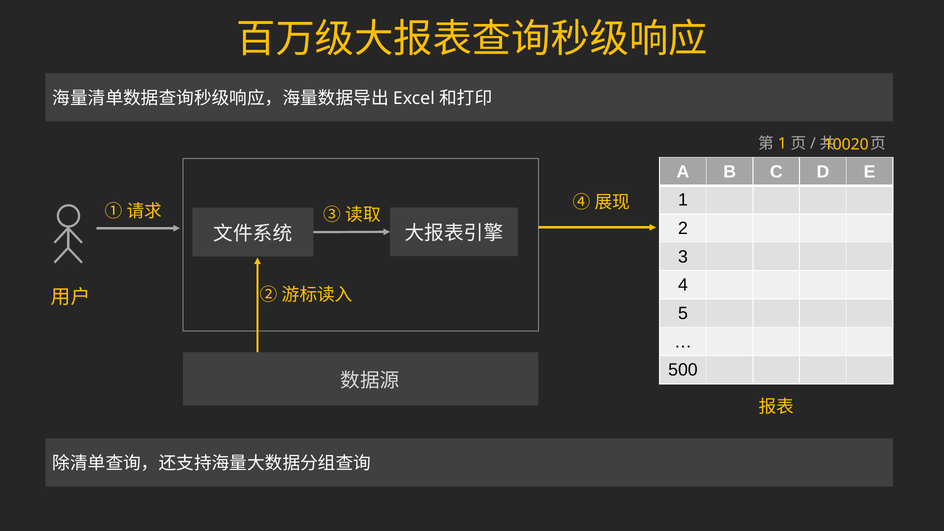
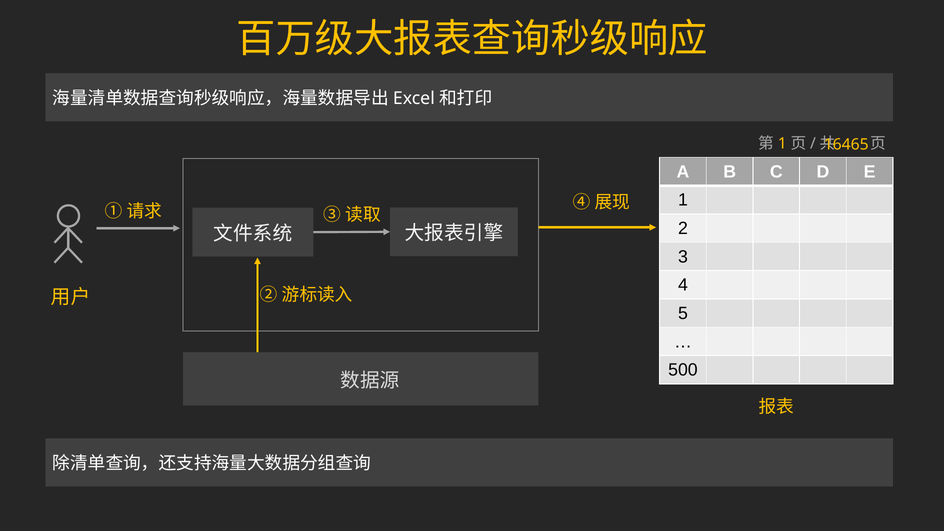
10020: 10020 -> 16465 (846, 145)
